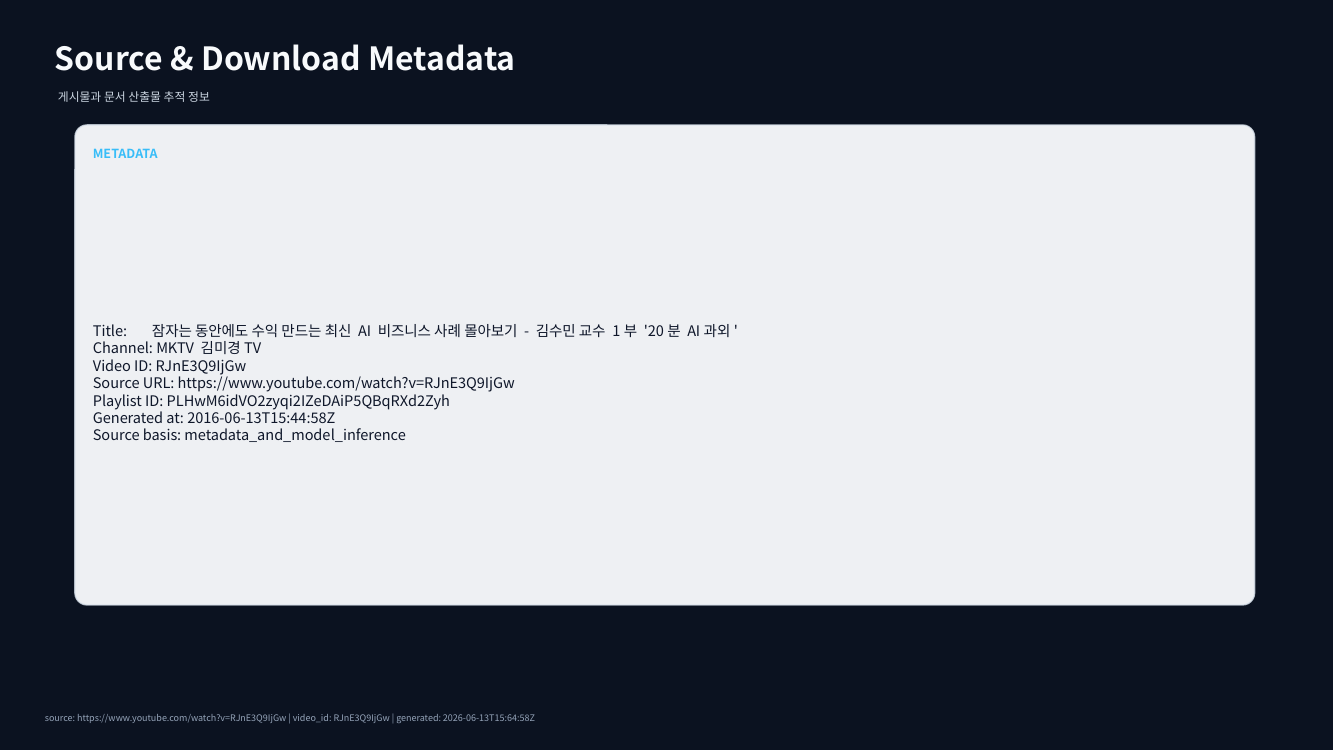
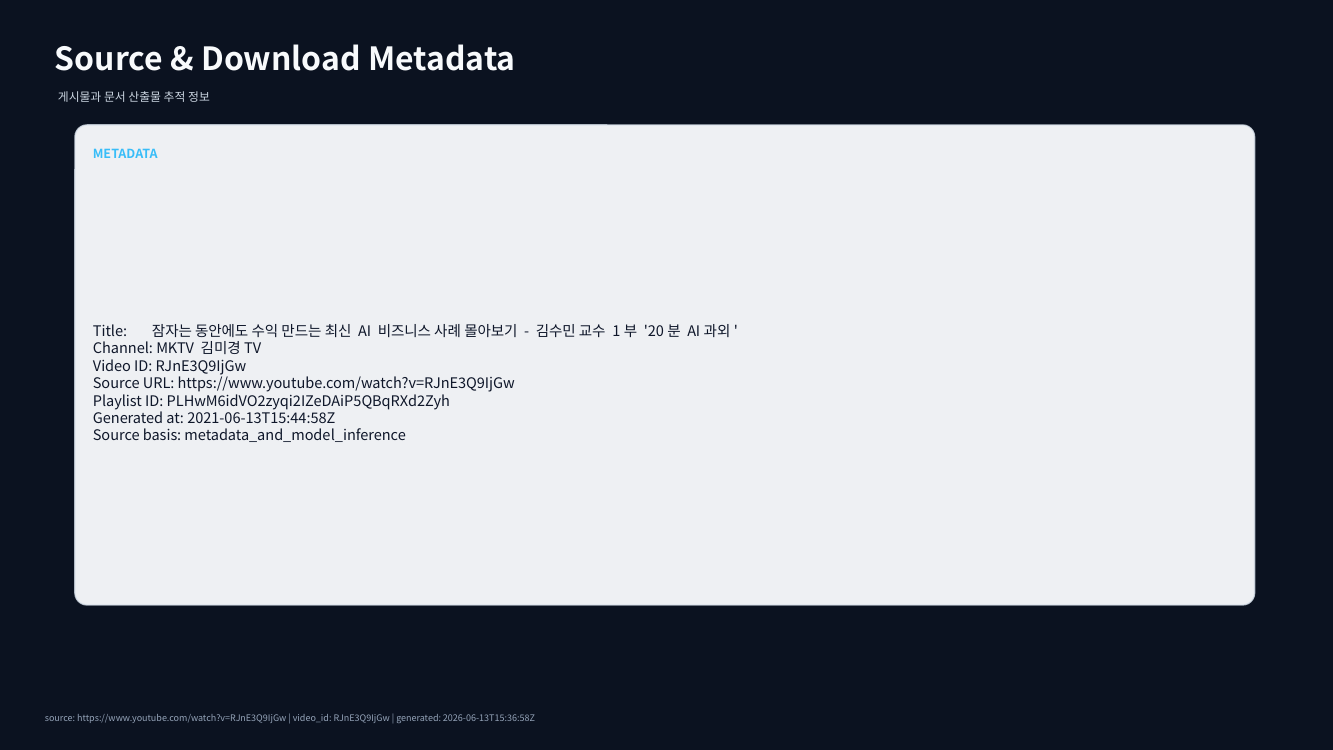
2016-06-13T15:44:58Z: 2016-06-13T15:44:58Z -> 2021-06-13T15:44:58Z (261, 419)
2026-06-13T15:64:58Z: 2026-06-13T15:64:58Z -> 2026-06-13T15:36:58Z (489, 718)
